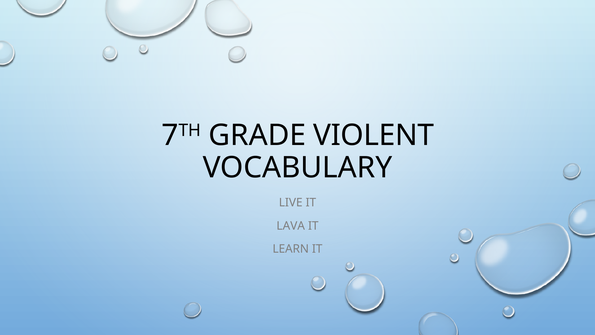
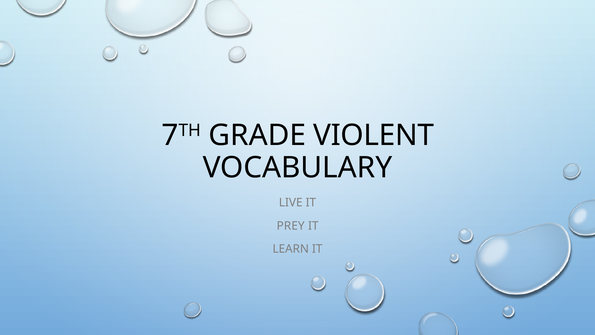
LAVA: LAVA -> PREY (291, 226)
